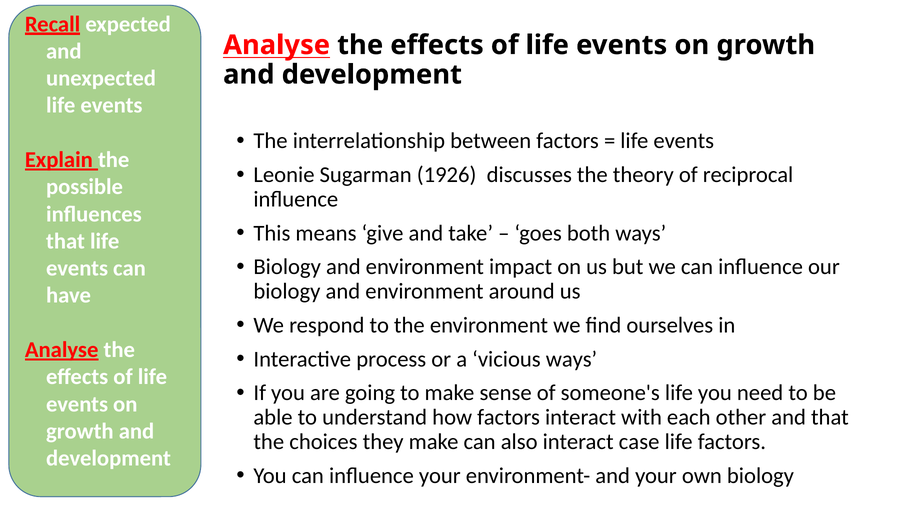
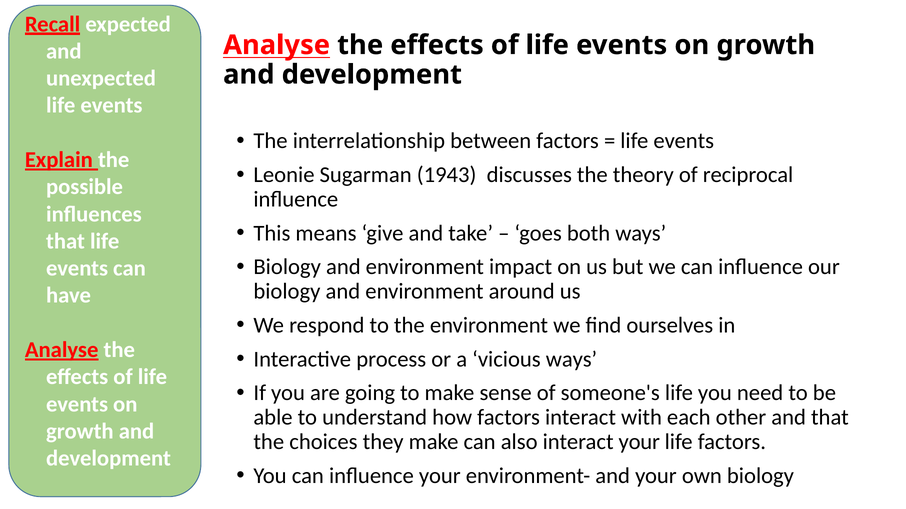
1926: 1926 -> 1943 (447, 175)
interact case: case -> your (639, 442)
